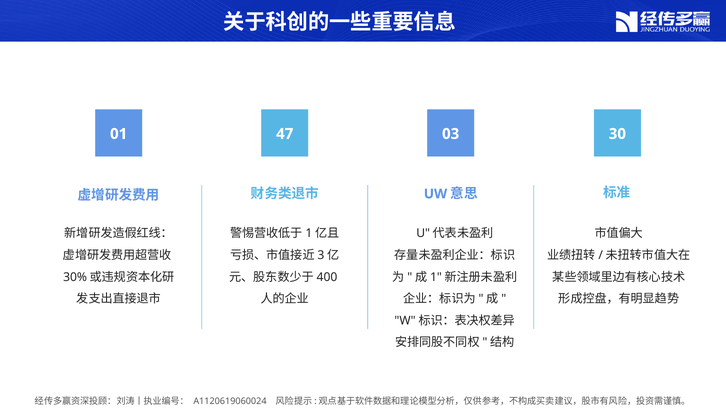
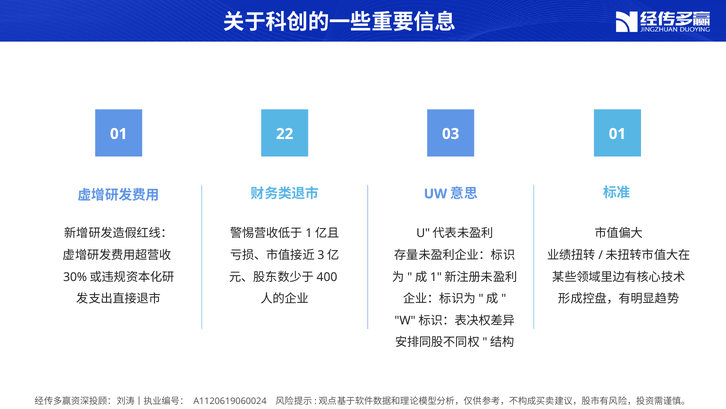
47: 47 -> 22 (285, 134)
03 30: 30 -> 01 (617, 134)
